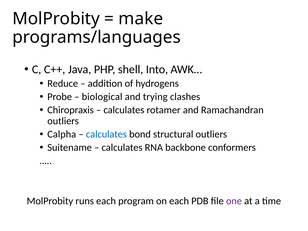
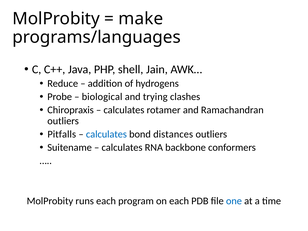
Into: Into -> Jain (157, 69)
Calpha: Calpha -> Pitfalls (62, 134)
structural: structural -> distances (173, 134)
one colour: purple -> blue (234, 201)
